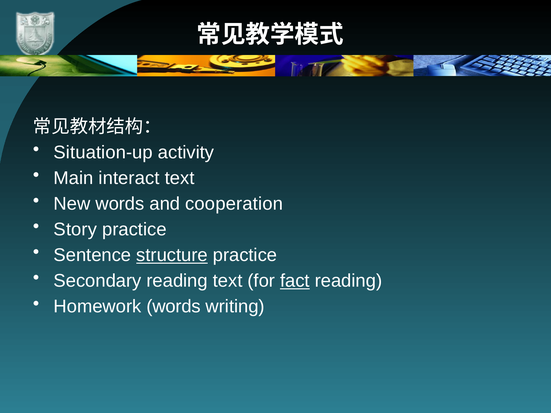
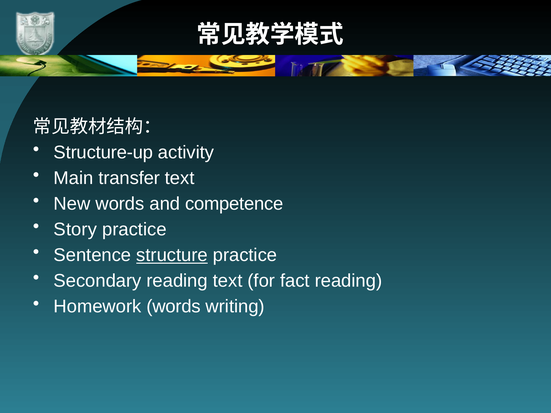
Situation-up: Situation-up -> Structure-up (103, 153)
interact: interact -> transfer (129, 178)
cooperation: cooperation -> competence (234, 204)
fact underline: present -> none (295, 281)
